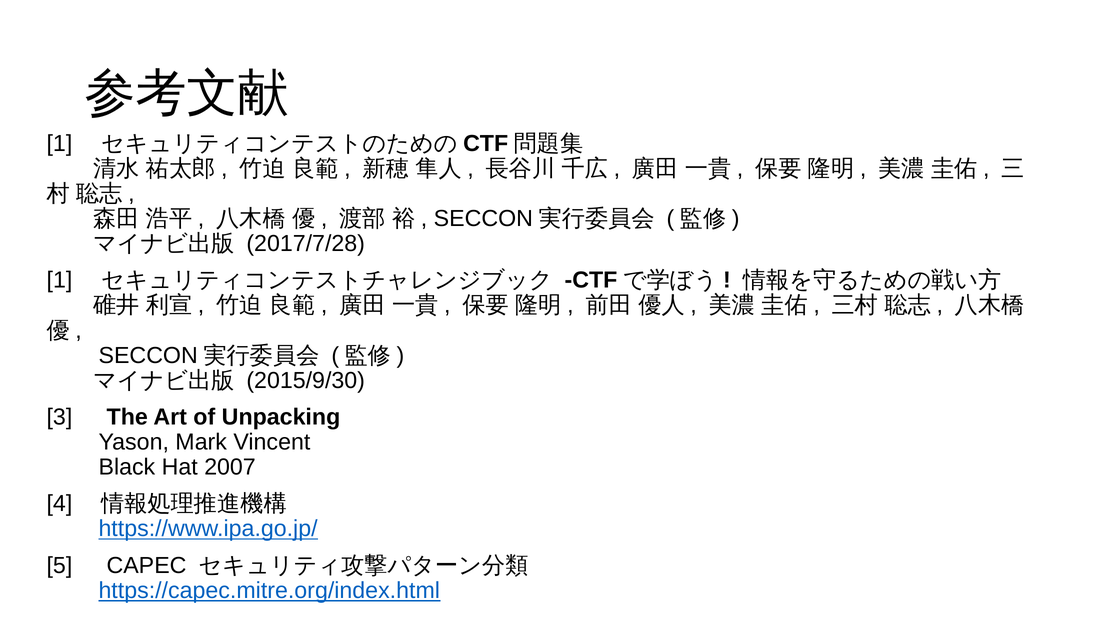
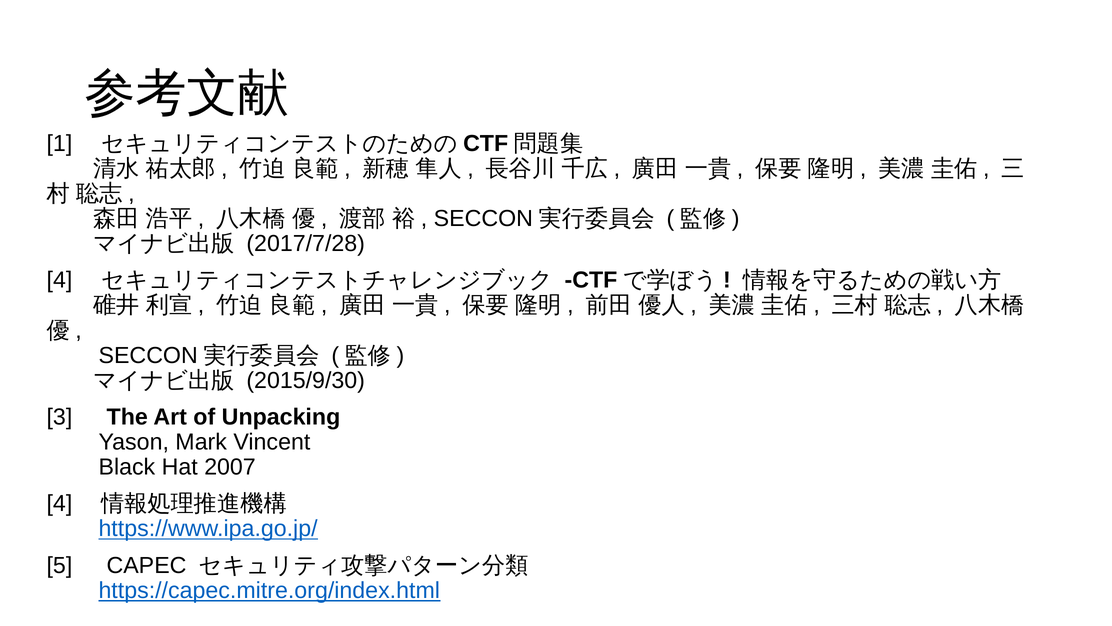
1: 1 -> 4 (59, 280)
